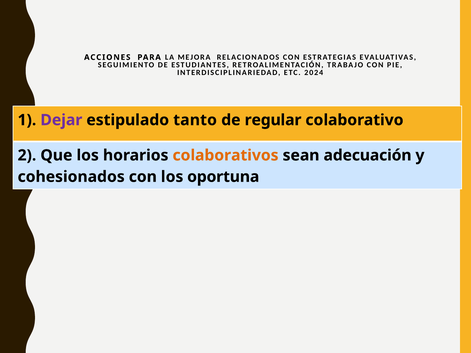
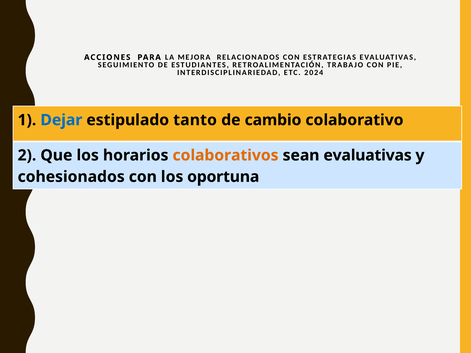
Dejar colour: purple -> blue (61, 120)
regular: regular -> cambio (273, 120)
sean adecuación: adecuación -> evaluativas (368, 155)
